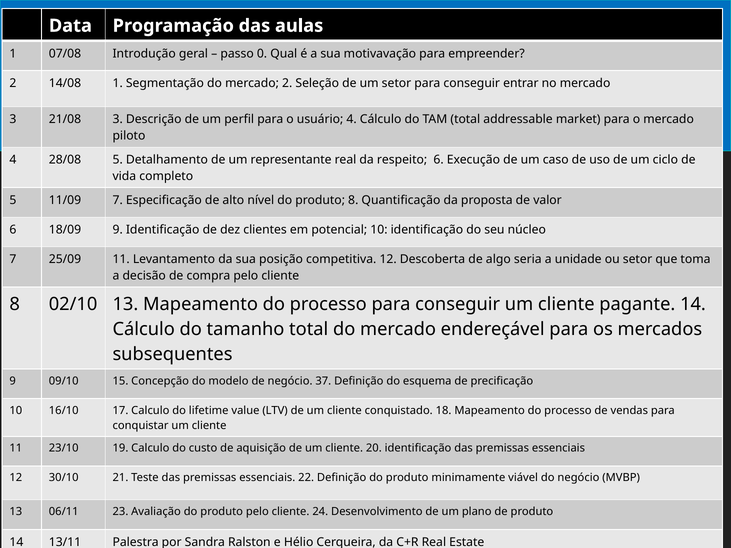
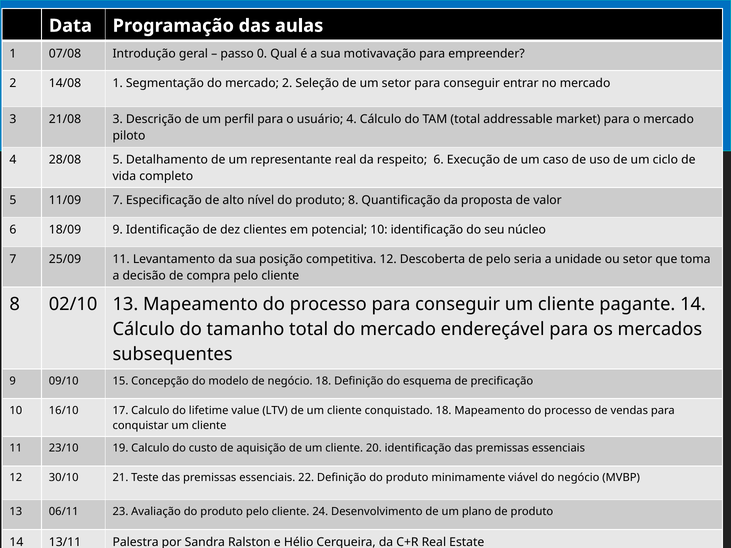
de algo: algo -> pelo (498, 259)
negócio 37: 37 -> 18 (323, 381)
